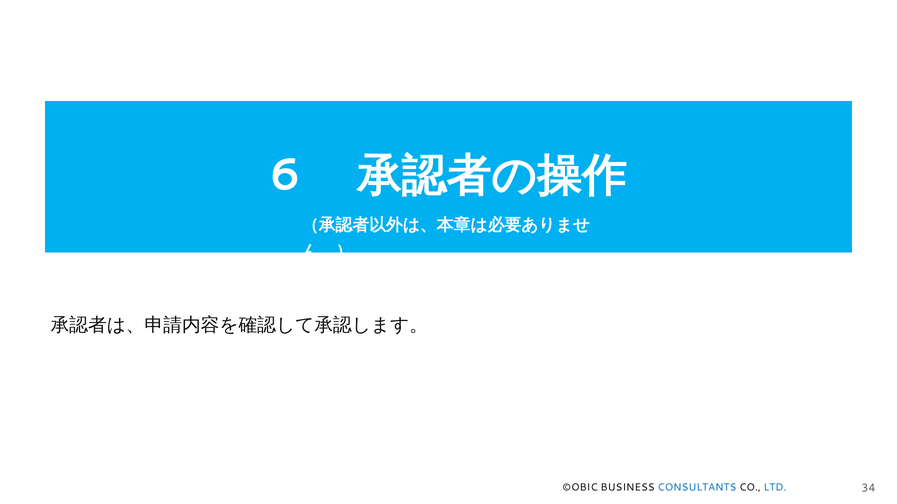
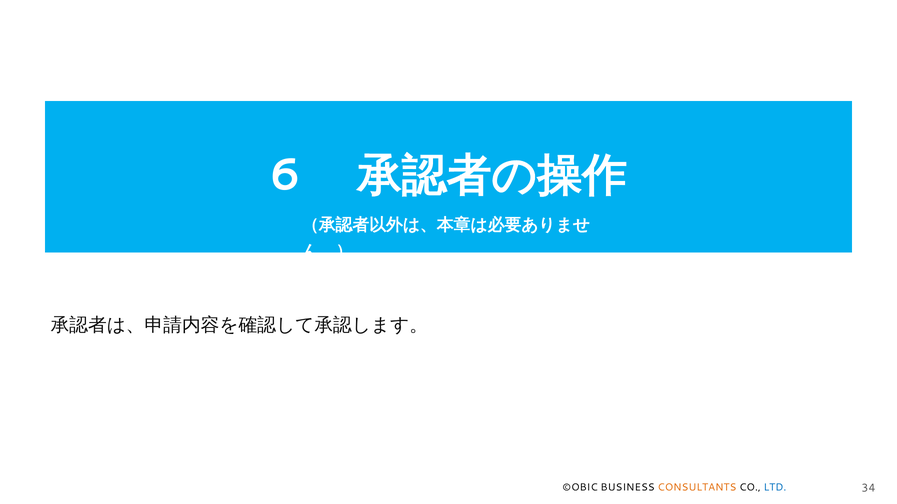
CONSULTANTS colour: blue -> orange (697, 488)
